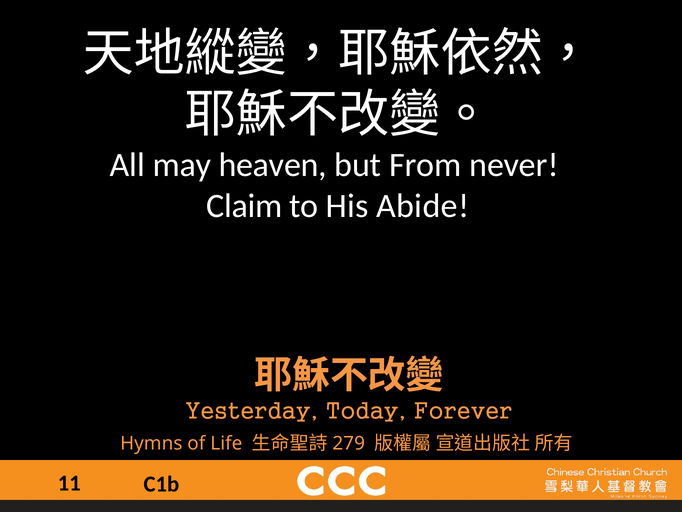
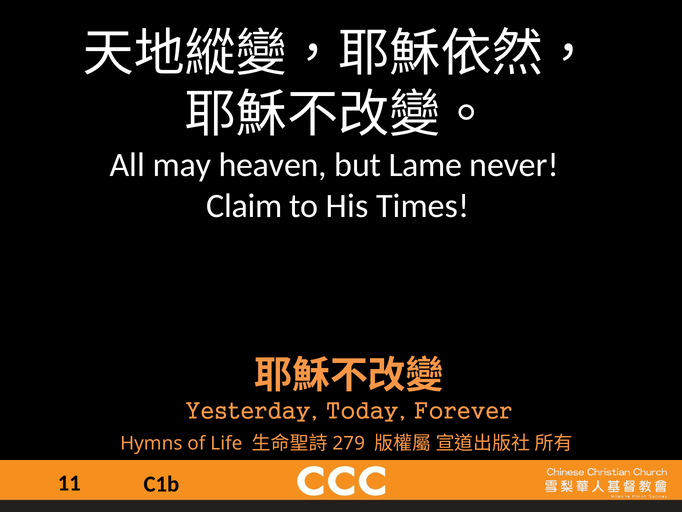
From: From -> Lame (425, 165)
Abide: Abide -> Times (423, 206)
